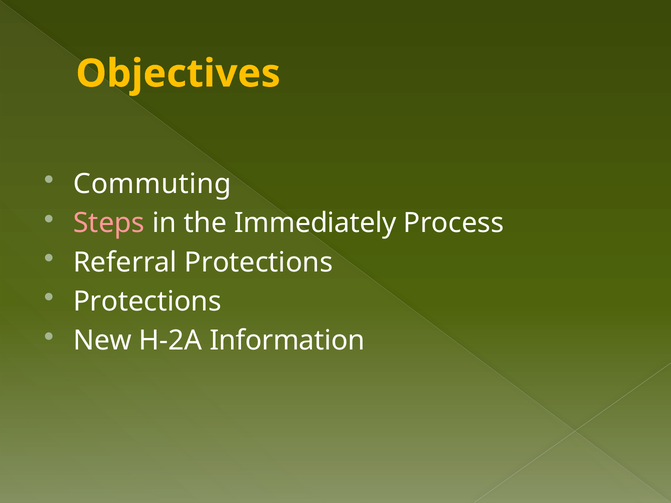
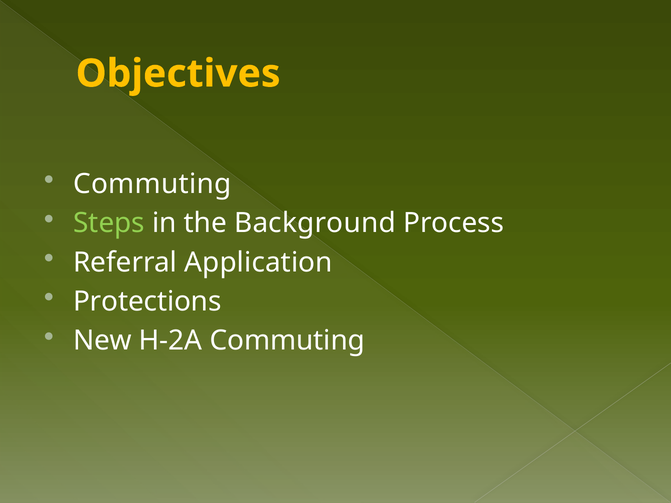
Steps colour: pink -> light green (109, 223)
Immediately: Immediately -> Background (315, 223)
Referral Protections: Protections -> Application (258, 263)
H-2A Information: Information -> Commuting (287, 341)
